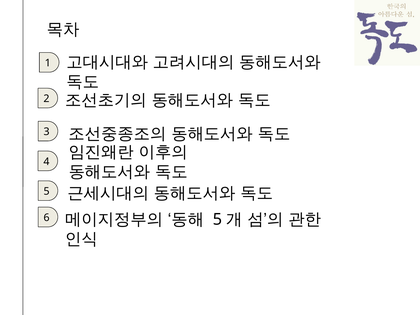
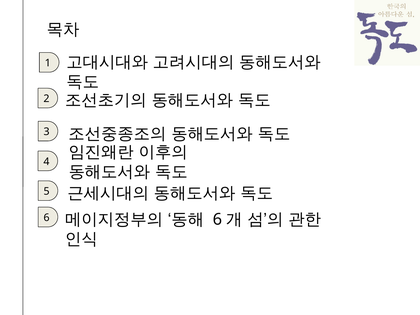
5: 5 -> 6 (218, 219)
